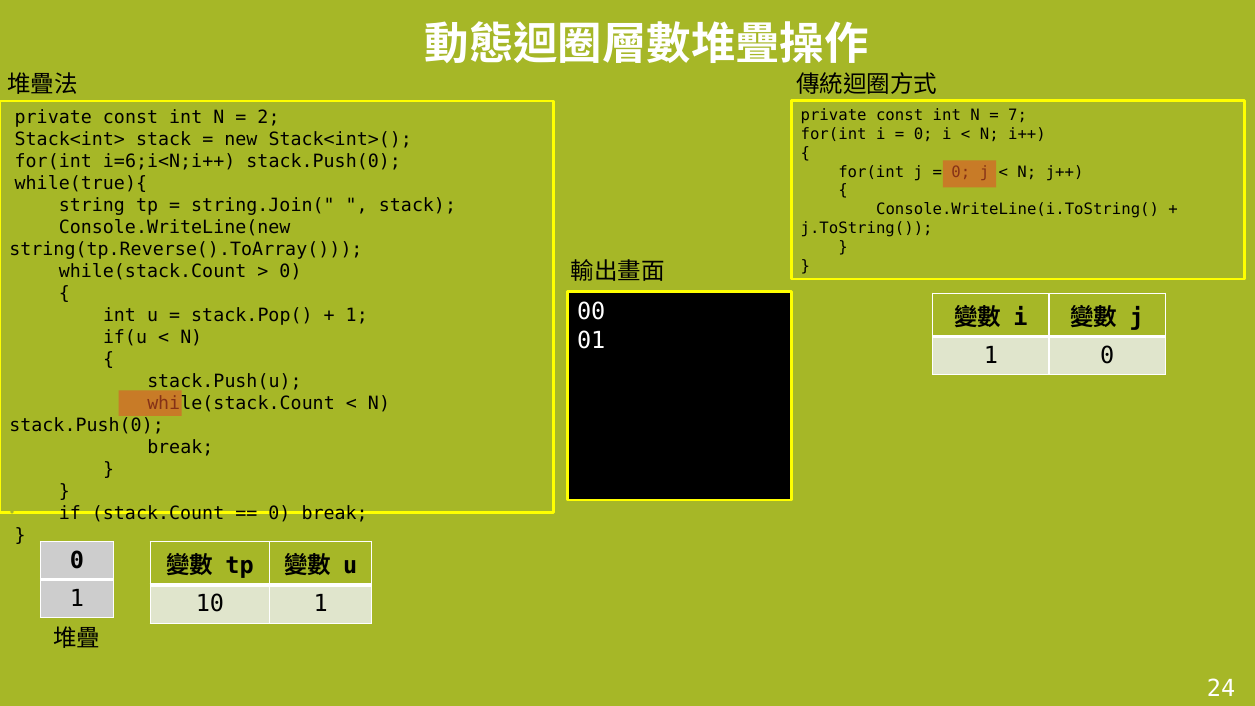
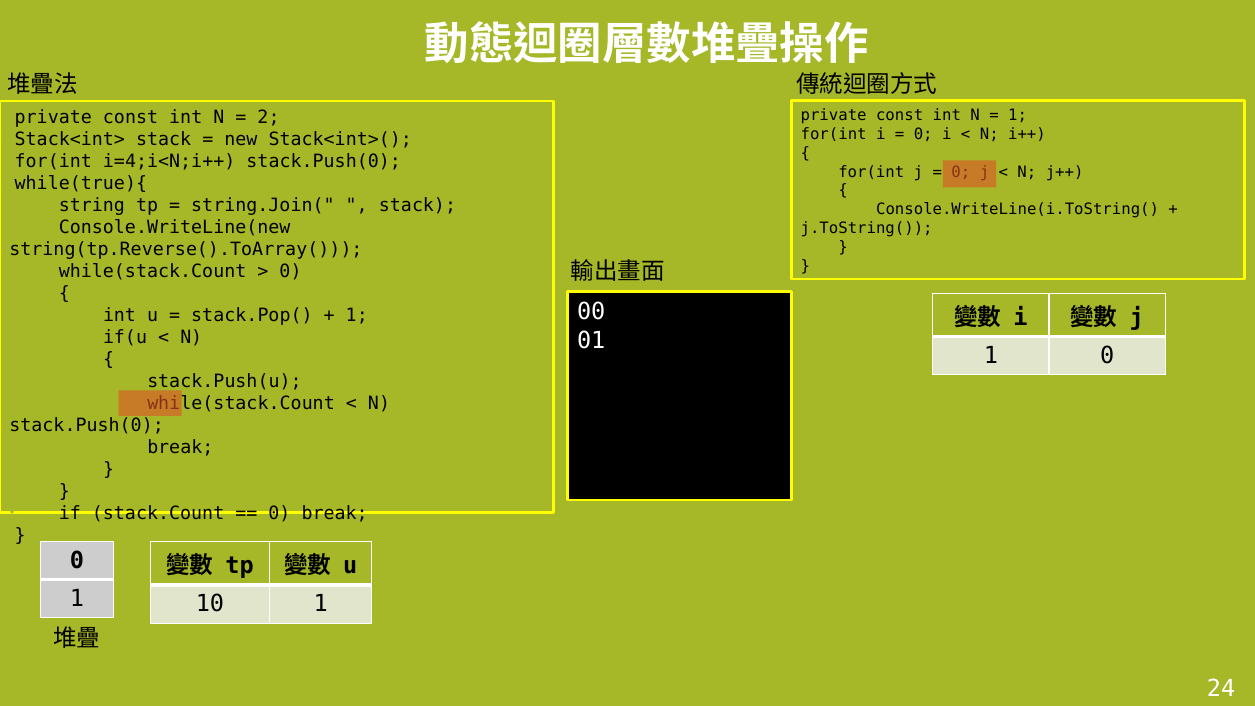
7: 7 -> 1 (1018, 115)
i=6;i<N;i++: i=6;i<N;i++ -> i=4;i<N;i++ (169, 162)
